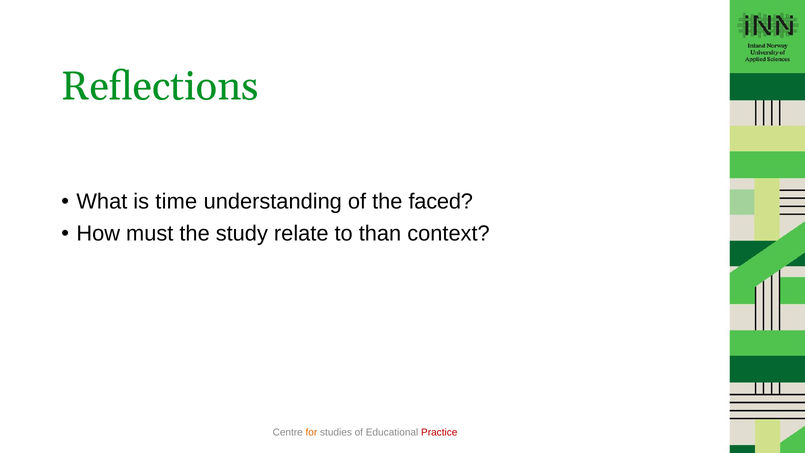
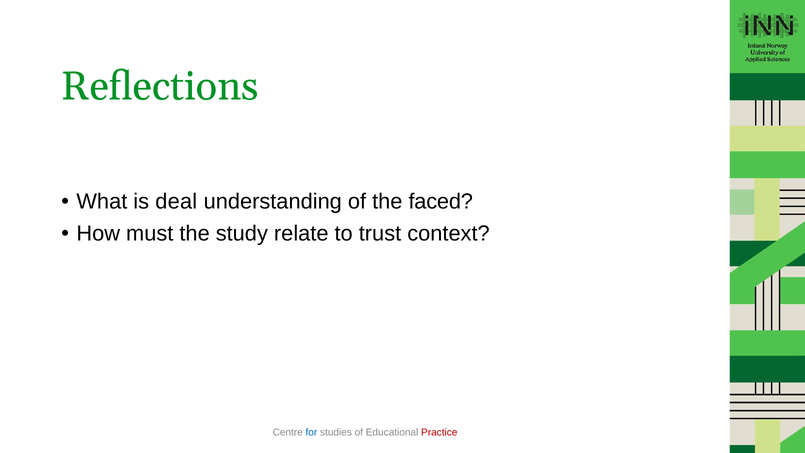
time: time -> deal (176, 202)
than: than -> trust (380, 234)
for colour: orange -> blue (311, 432)
